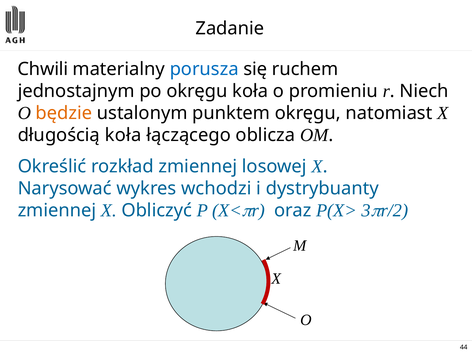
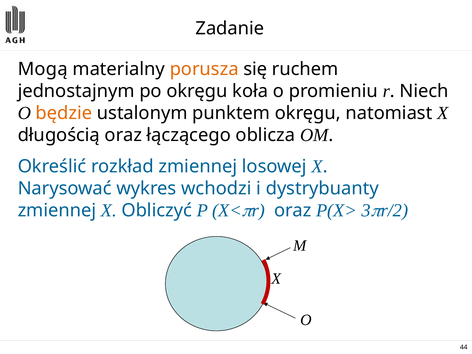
Chwili: Chwili -> Mogą (43, 69)
porusza colour: blue -> orange (204, 69)
długością koła: koła -> oraz (123, 135)
